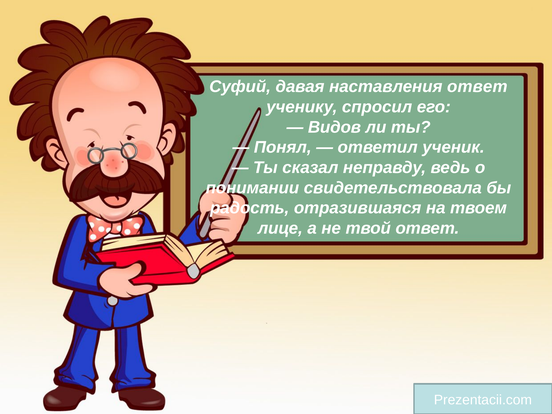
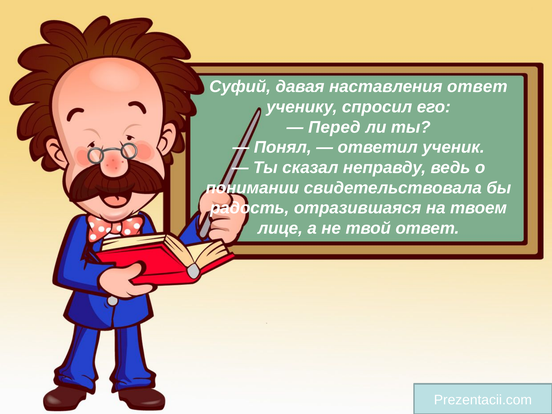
Видов: Видов -> Перед (334, 127)
